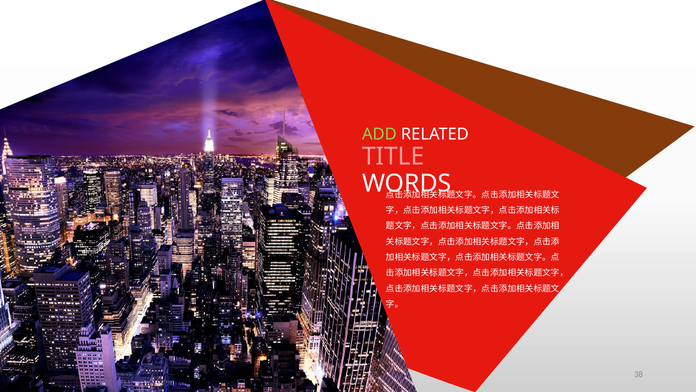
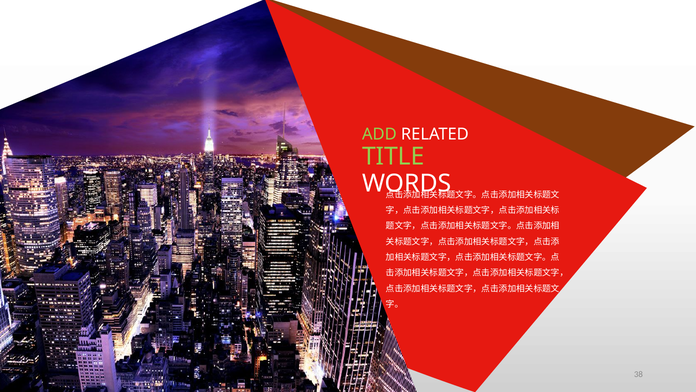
TITLE colour: pink -> light green (393, 156)
